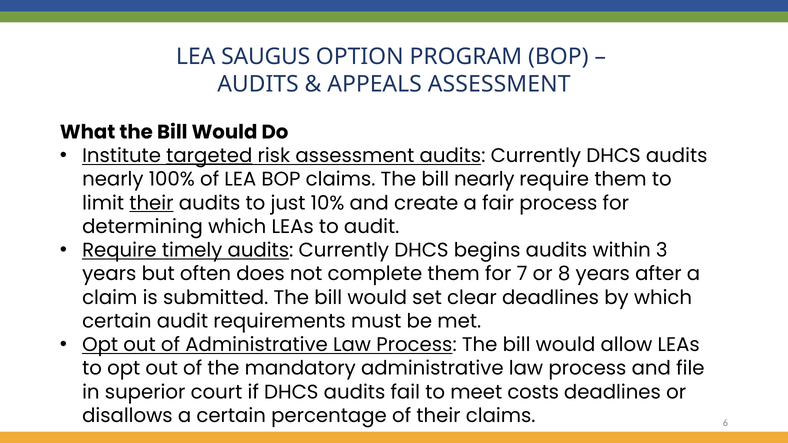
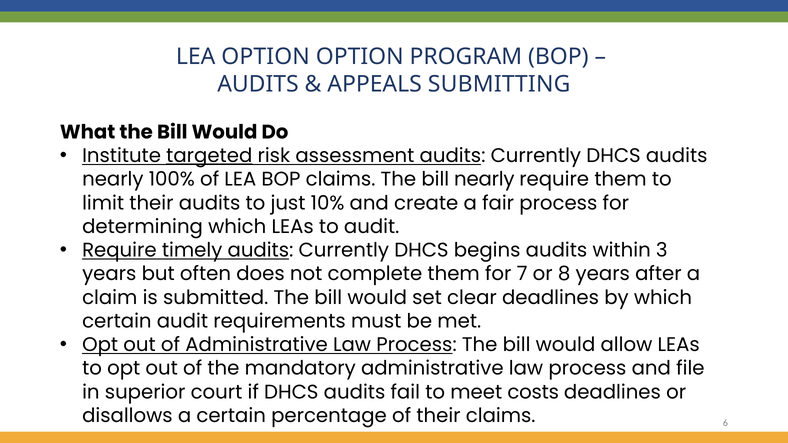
LEA SAUGUS: SAUGUS -> OPTION (266, 57)
APPEALS ASSESSMENT: ASSESSMENT -> SUBMITTING (499, 84)
their underline: present -> none (151, 203)
